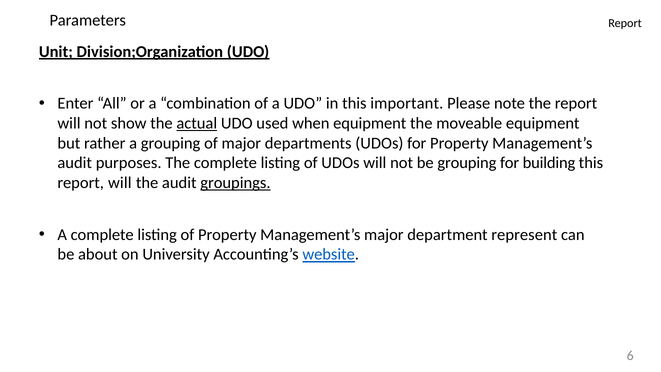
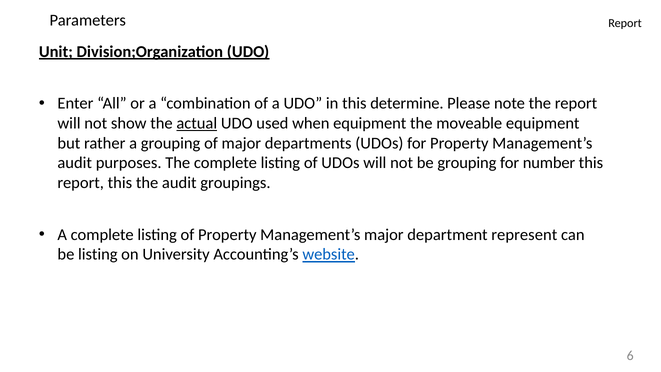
important: important -> determine (407, 103)
building: building -> number (549, 163)
will: will -> this (120, 183)
groupings underline: present -> none (235, 183)
be about: about -> listing (98, 254)
